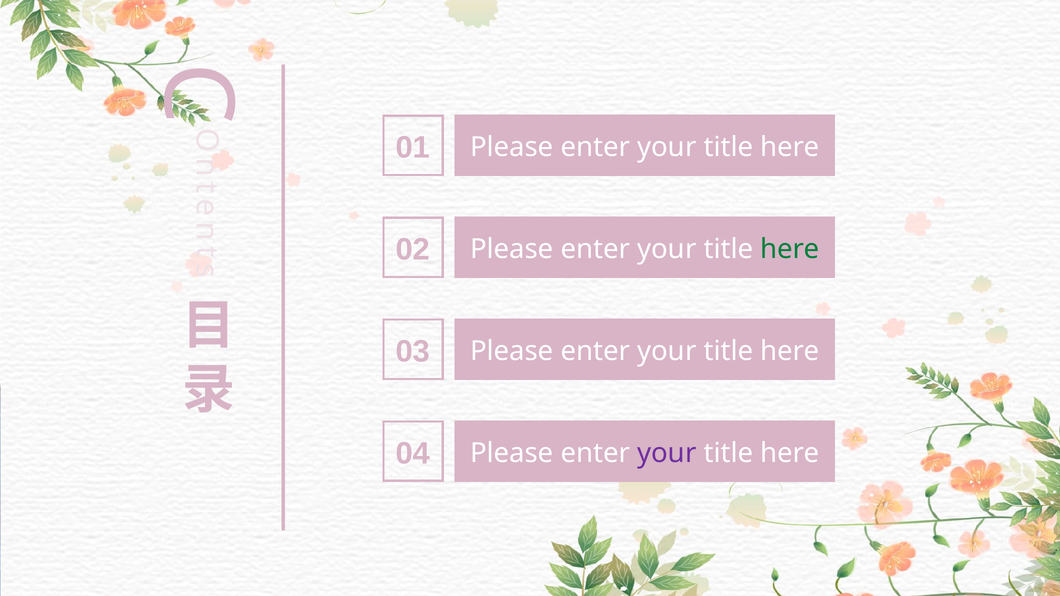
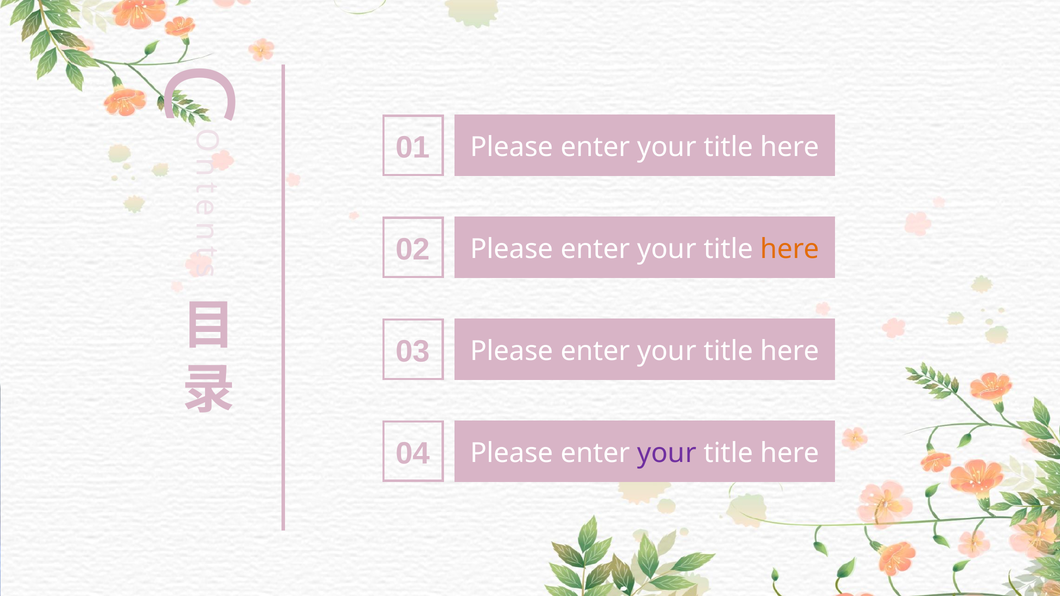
here colour: green -> orange (790, 249)
